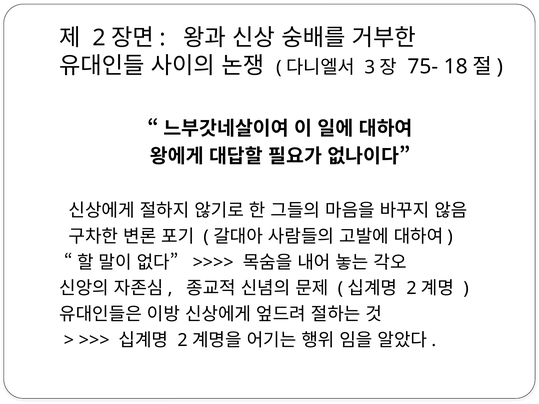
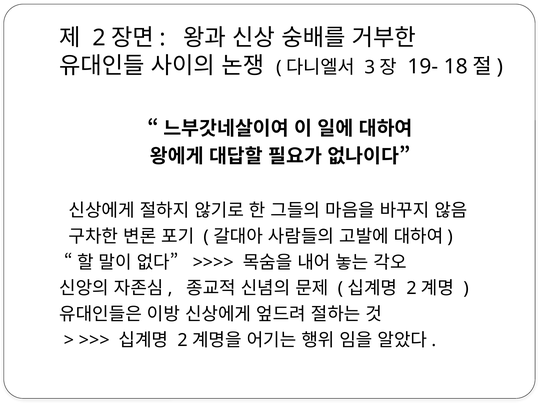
75-: 75- -> 19- (423, 67)
